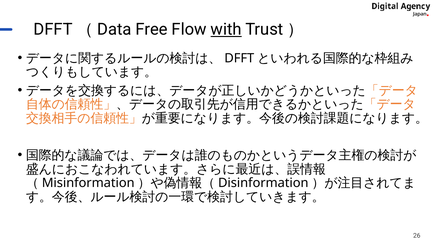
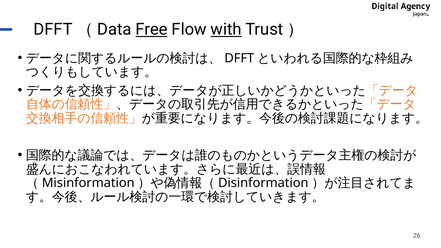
Free underline: none -> present (152, 29)
